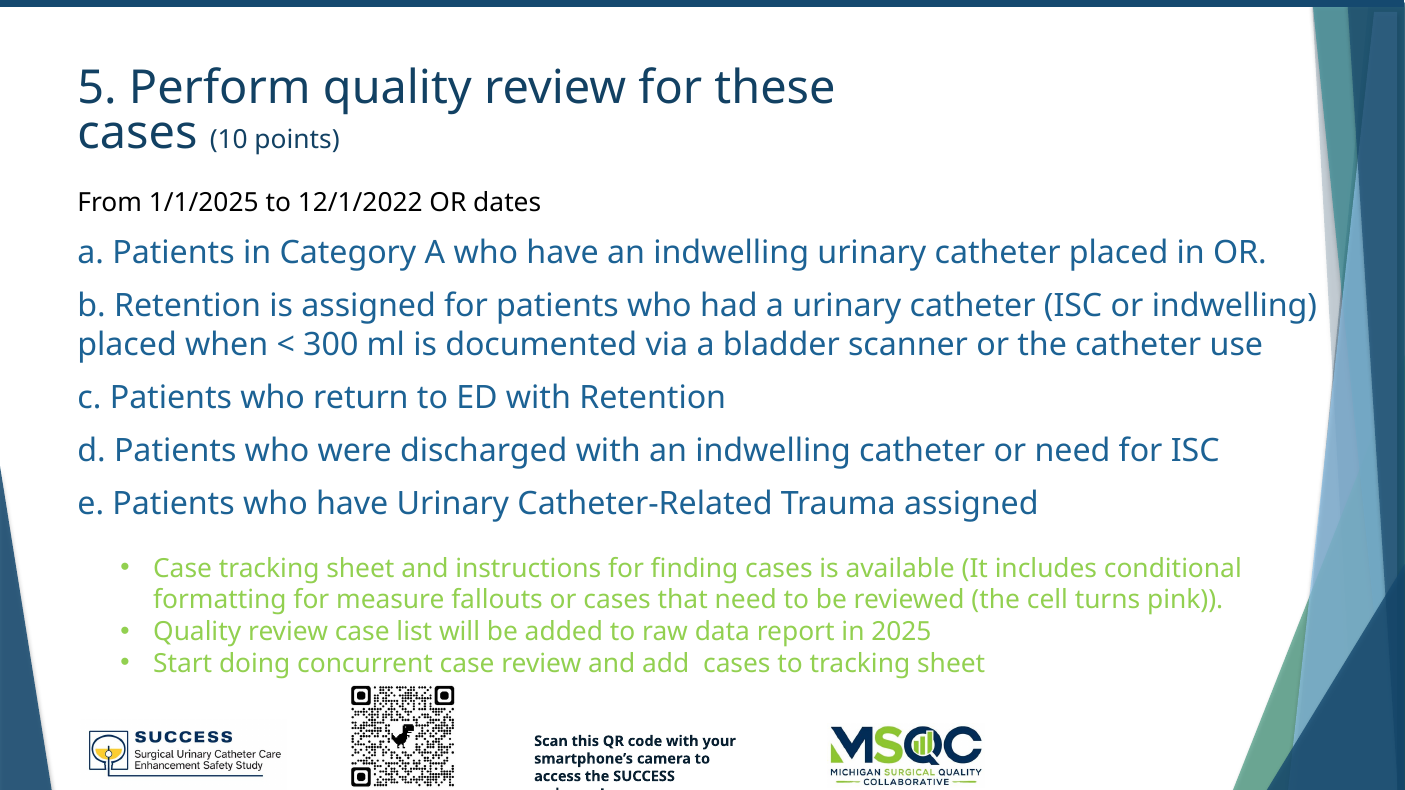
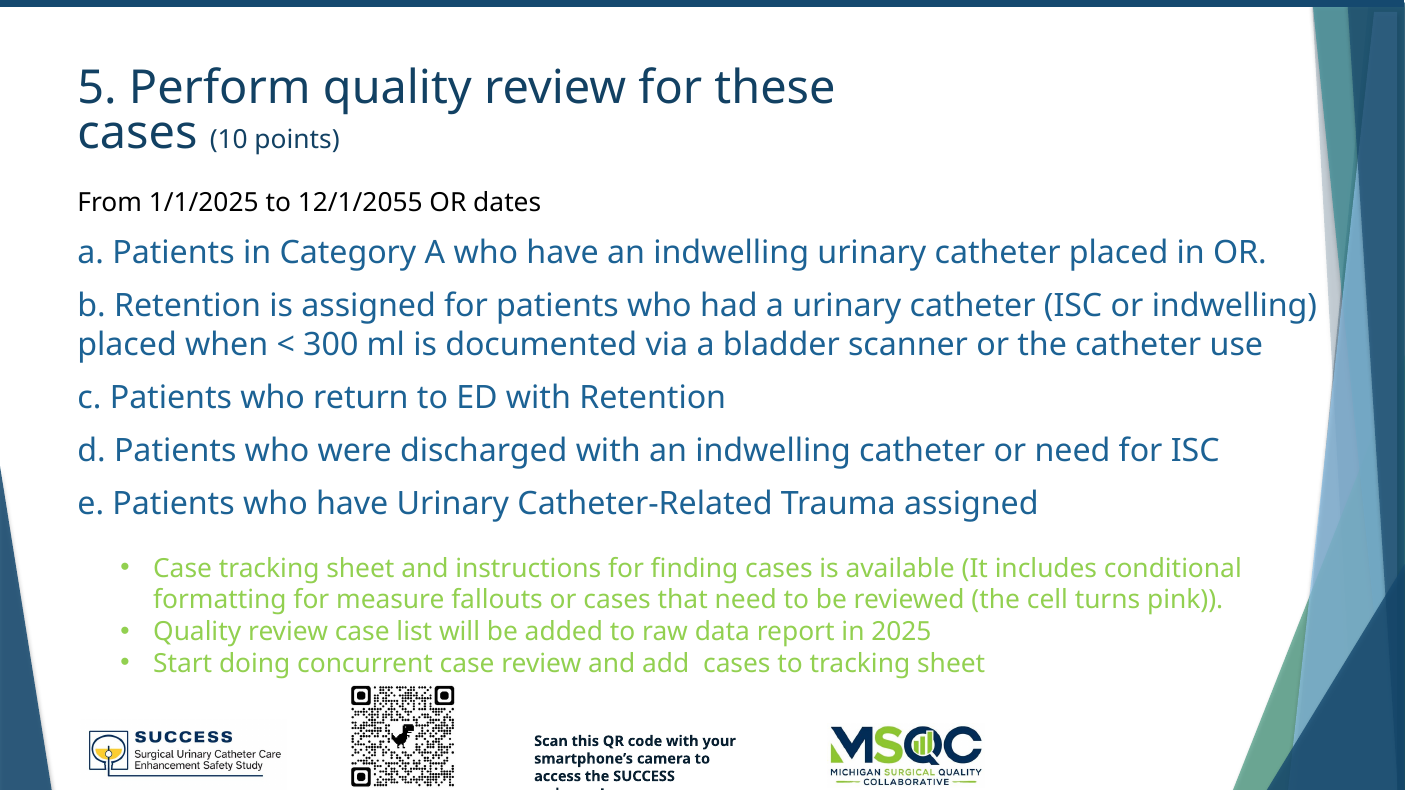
12/1/2022: 12/1/2022 -> 12/1/2055 (360, 203)
